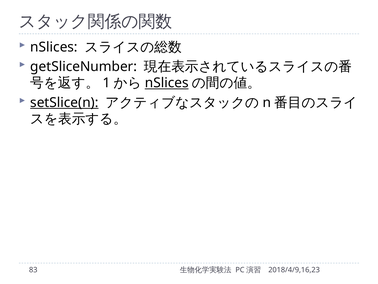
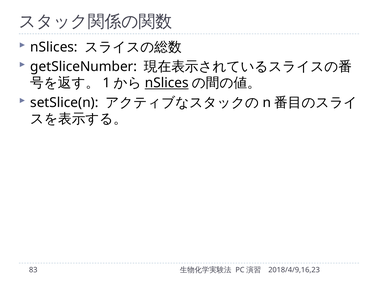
setSlice(n underline: present -> none (64, 102)
